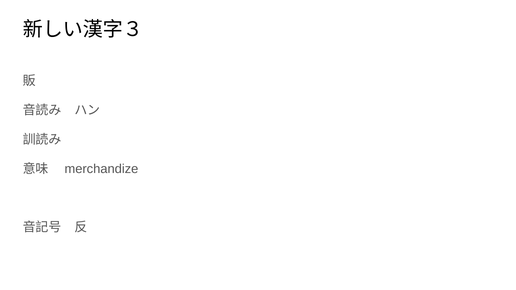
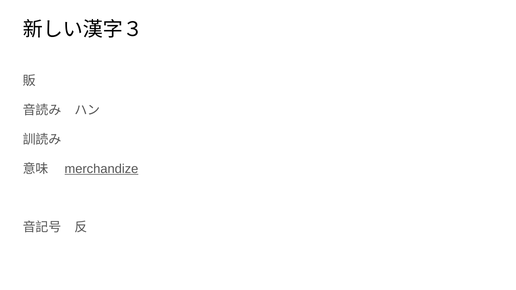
merchandize underline: none -> present (101, 169)
